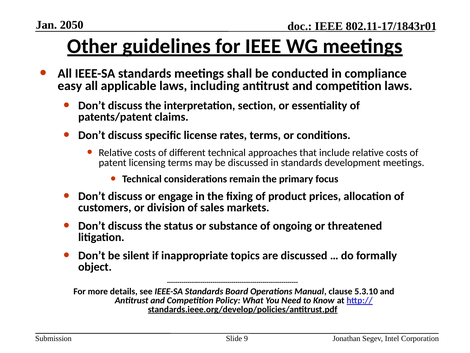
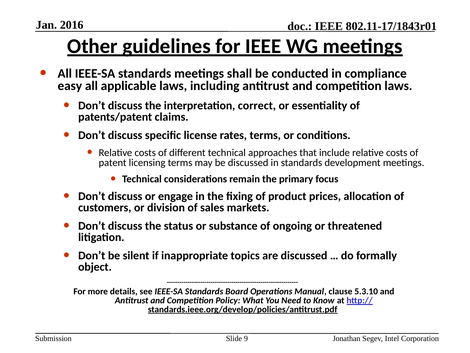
2050: 2050 -> 2016 (72, 25)
section: section -> correct (257, 105)
